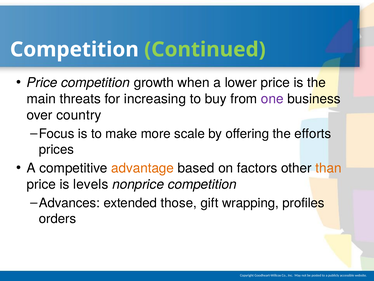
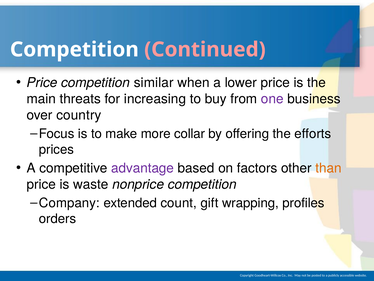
Continued colour: light green -> pink (205, 49)
growth: growth -> similar (154, 83)
scale: scale -> collar (190, 134)
advantage colour: orange -> purple (143, 168)
levels: levels -> waste (91, 184)
Advances: Advances -> Company (69, 203)
those: those -> count (179, 203)
